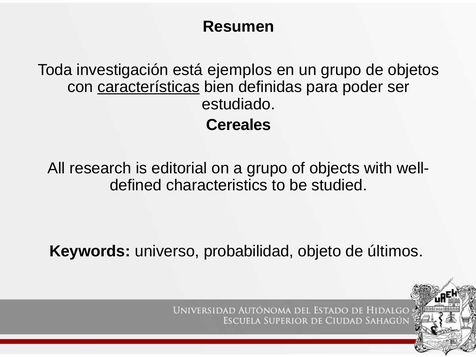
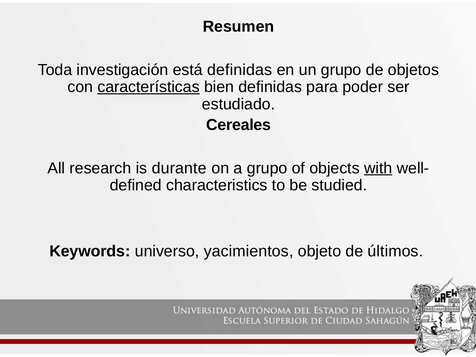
está ejemplos: ejemplos -> definidas (240, 70)
editorial: editorial -> durante (179, 168)
with underline: none -> present (378, 168)
probabilidad: probabilidad -> yacimientos (249, 251)
